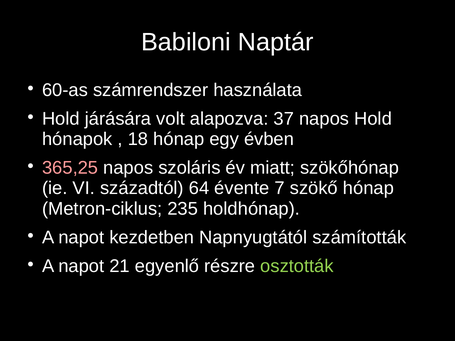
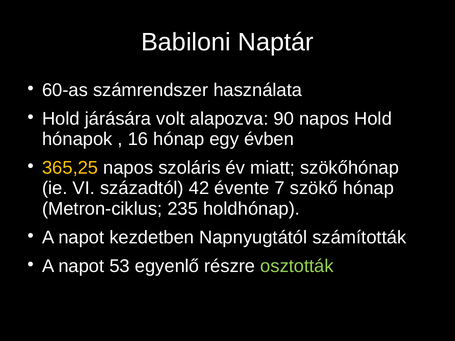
37: 37 -> 90 (284, 119)
18: 18 -> 16 (138, 139)
365,25 colour: pink -> yellow (70, 168)
64: 64 -> 42 (199, 188)
21: 21 -> 53 (120, 266)
